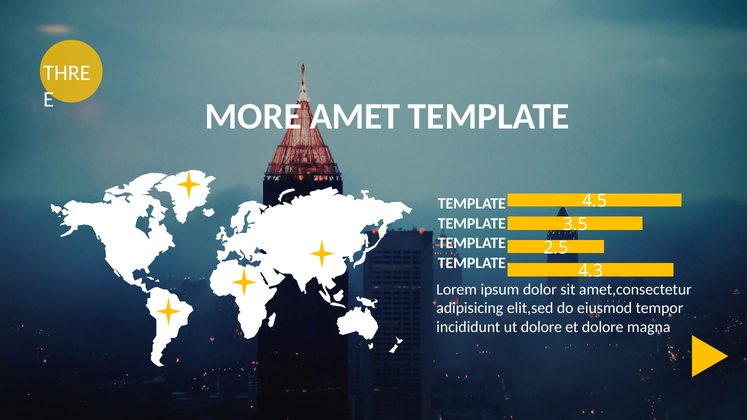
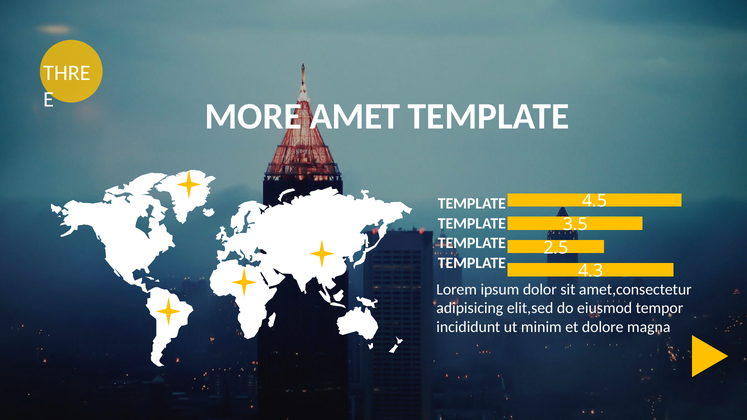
ut dolore: dolore -> minim (541, 327)
